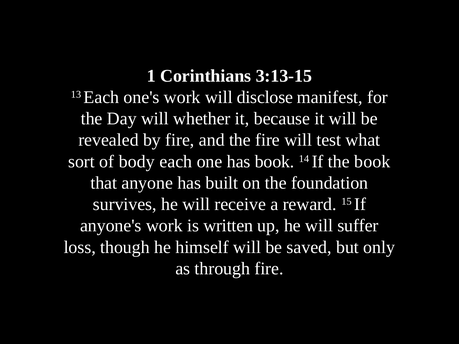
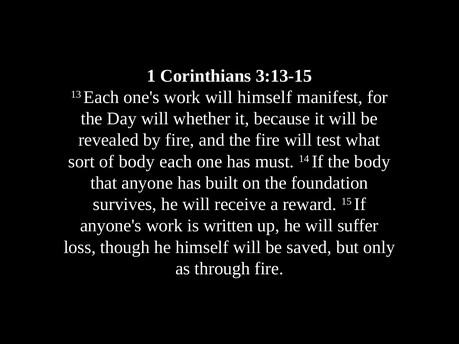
will disclose: disclose -> himself (265, 97)
has book: book -> must (275, 162)
the book: book -> body (372, 162)
